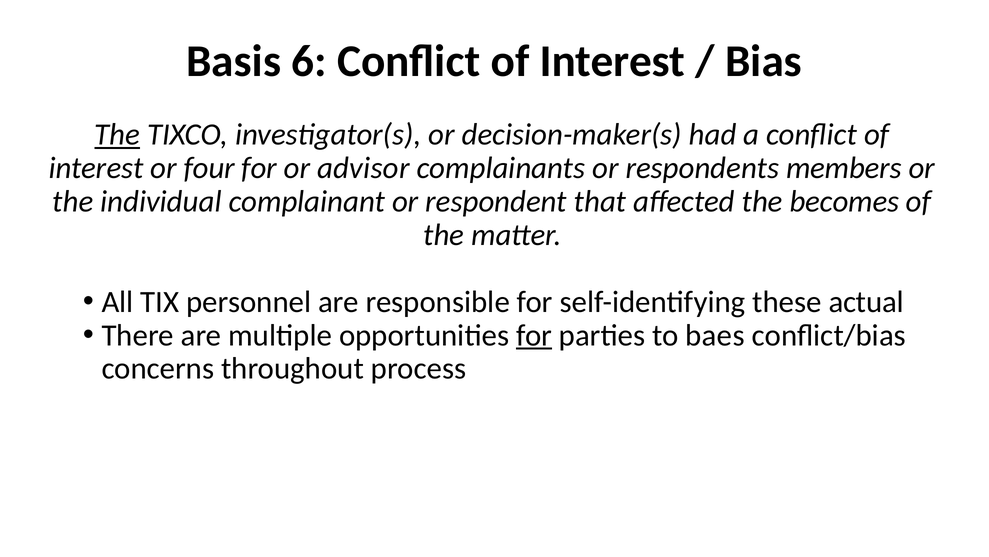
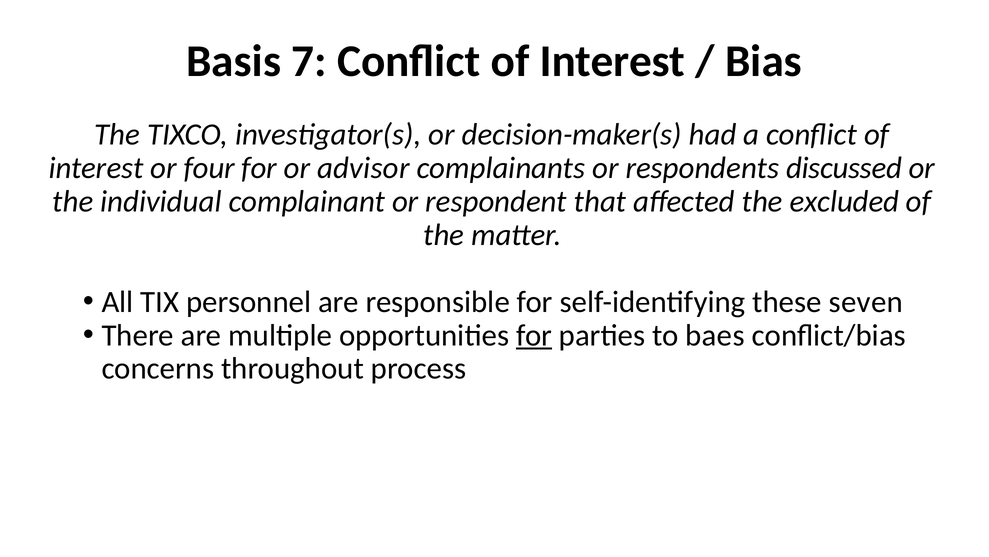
6: 6 -> 7 (309, 61)
The underline: present -> none (117, 135)
members: members -> discussed (844, 168)
becomes: becomes -> excluded (844, 201)
actual: actual -> seven (866, 302)
